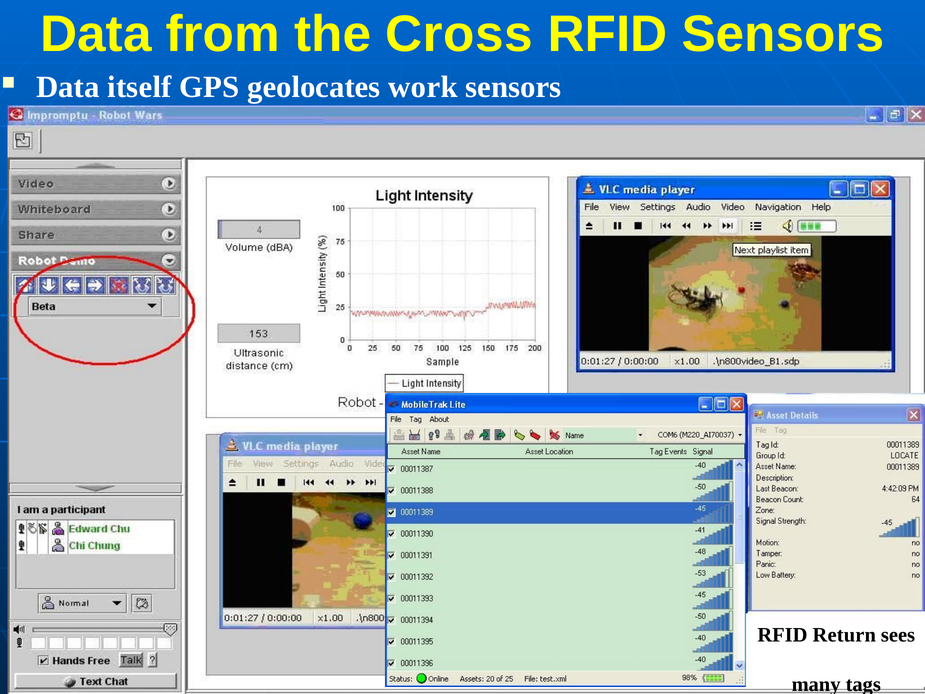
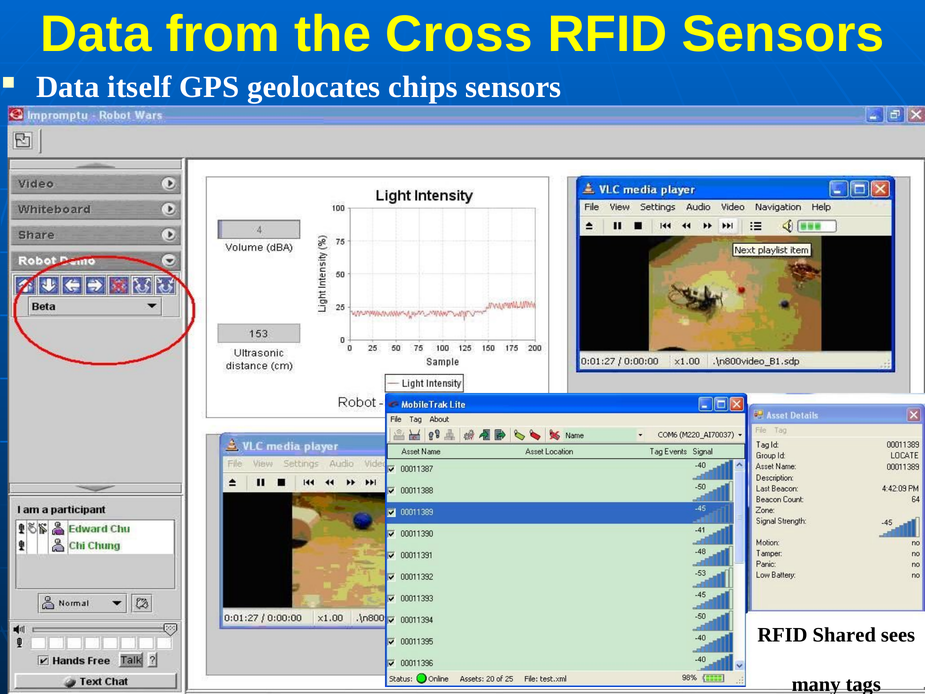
work: work -> chips (423, 87)
Return: Return -> Shared (844, 635)
